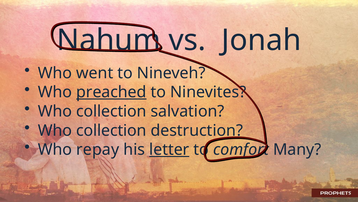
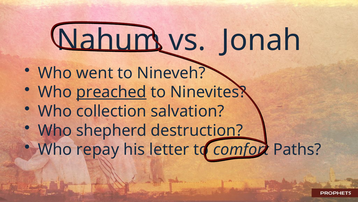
collection: collection -> shepherd (111, 130)
letter underline: present -> none (169, 149)
Many: Many -> Paths (297, 149)
